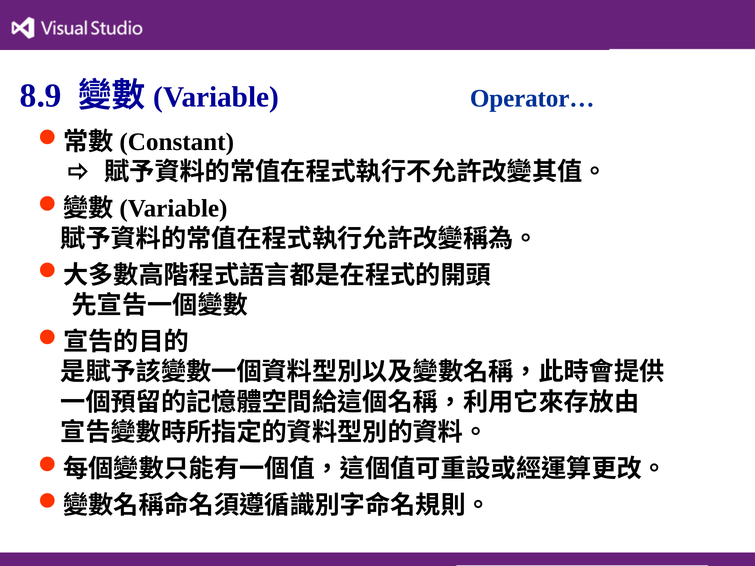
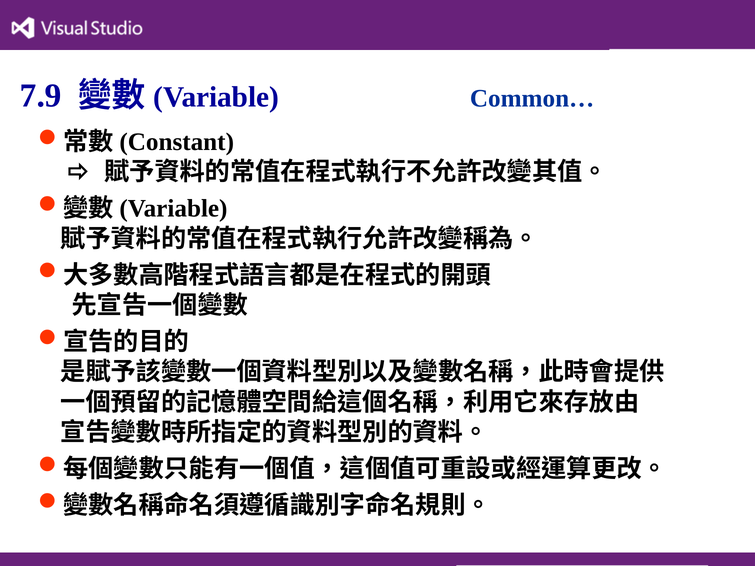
8.9: 8.9 -> 7.9 (41, 96)
Operator…: Operator… -> Common… (532, 98)
